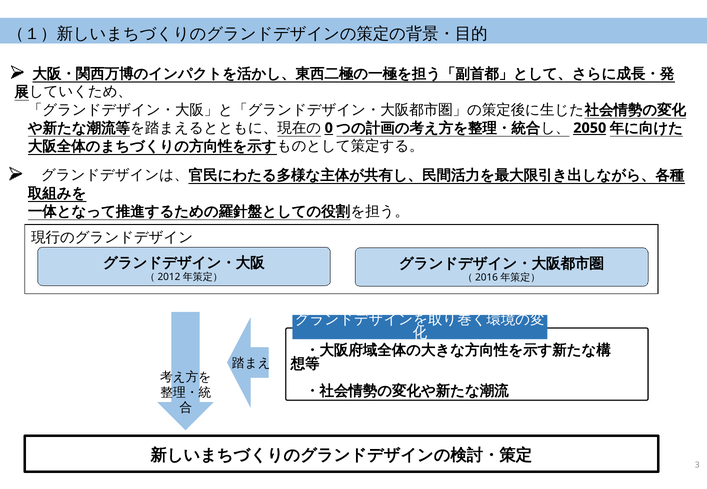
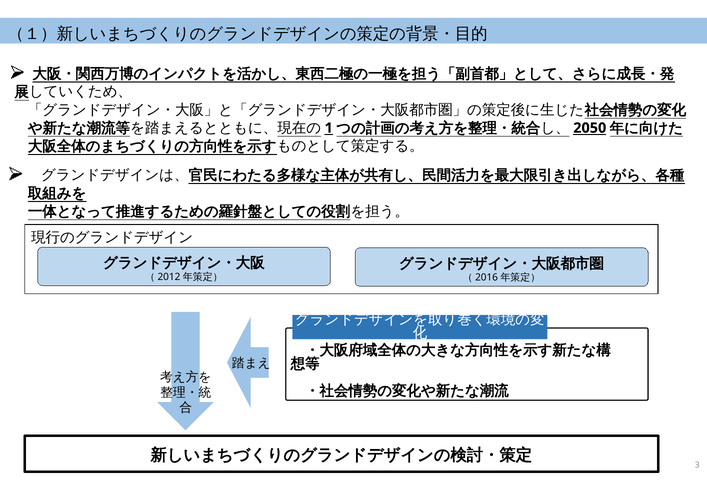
0: 0 -> 1 (329, 128)
